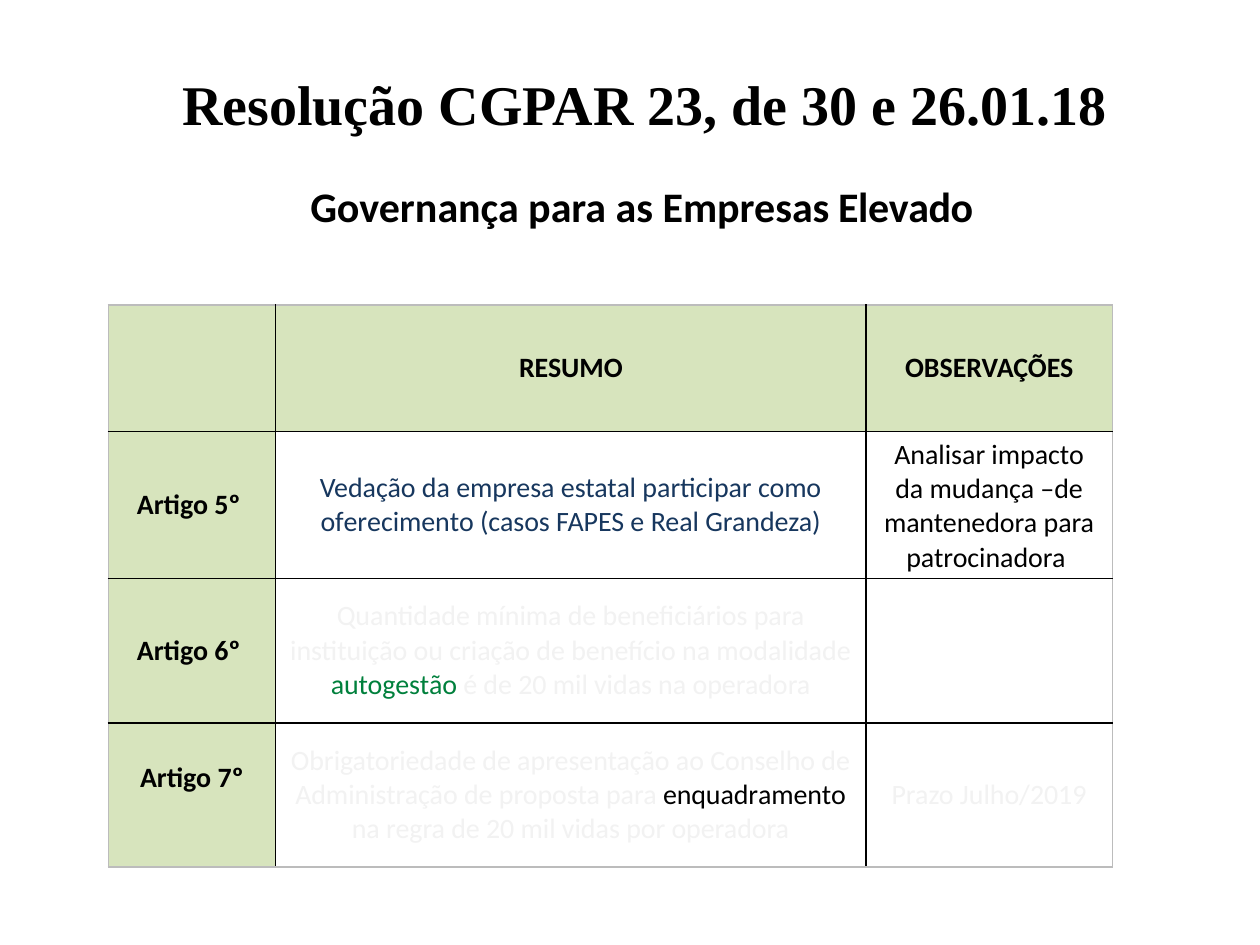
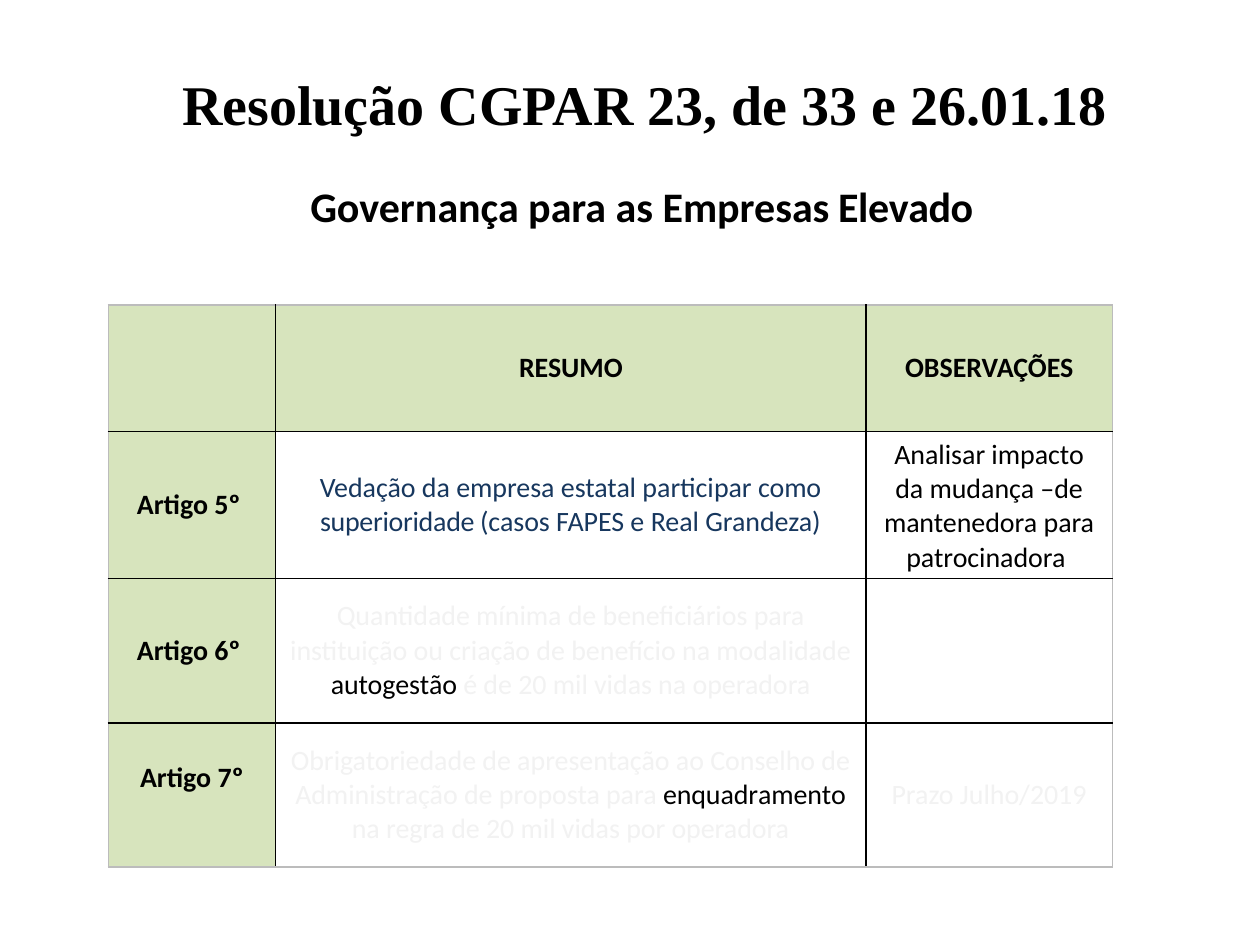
30: 30 -> 33 (830, 107)
oferecimento: oferecimento -> superioridade (397, 522)
autogestão colour: green -> black (394, 685)
